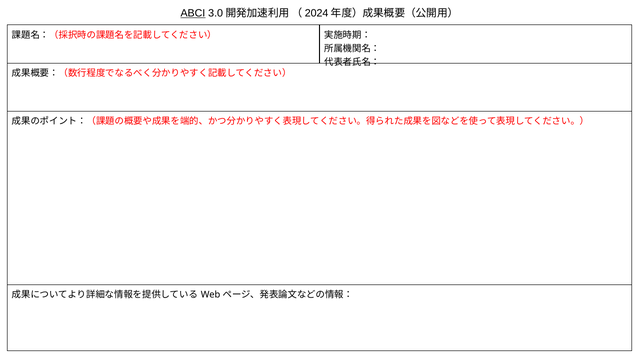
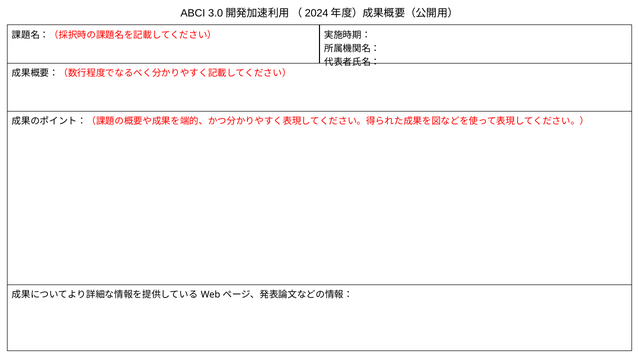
ABCI underline: present -> none (193, 13)
